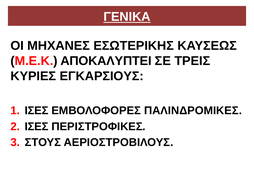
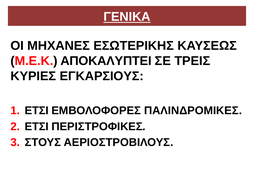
ΙΣΕΣ: ΙΣΕΣ -> ΕΤΣΙ (37, 110)
ΙΣΕΣ: ΙΣΕΣ -> ΕΤΣΙ (37, 126)
